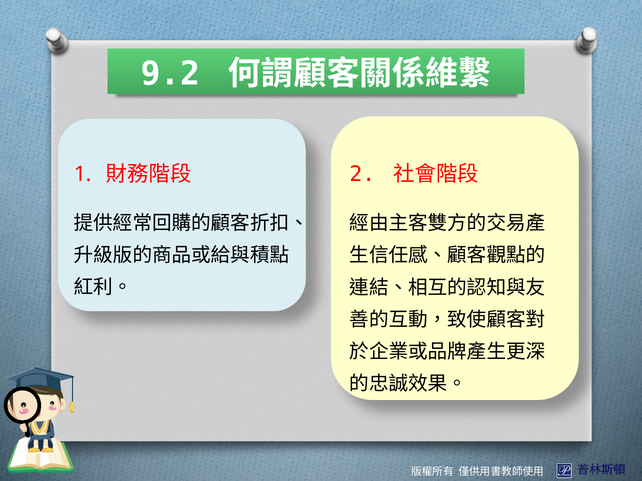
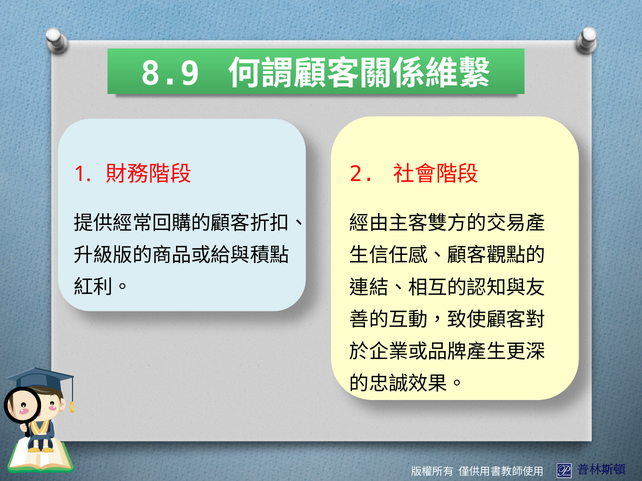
9.2: 9.2 -> 8.9 (170, 74)
